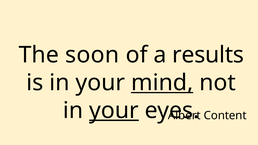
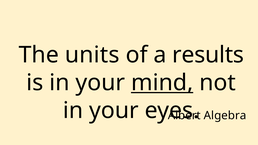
soon: soon -> units (92, 55)
your underline: present -> none (114, 110)
Content: Content -> Algebra (225, 116)
